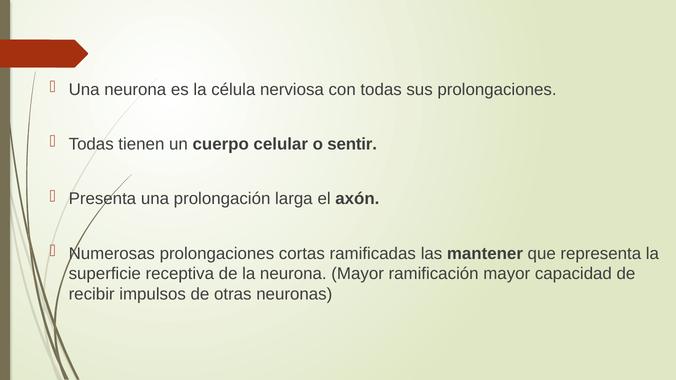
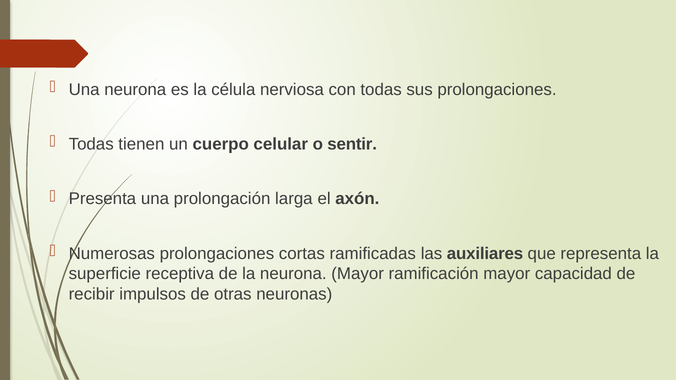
mantener: mantener -> auxiliares (485, 254)
